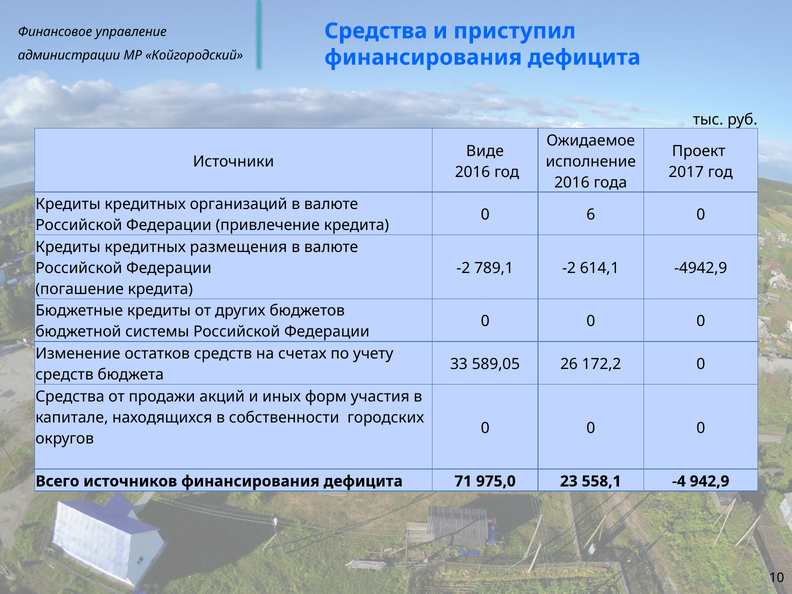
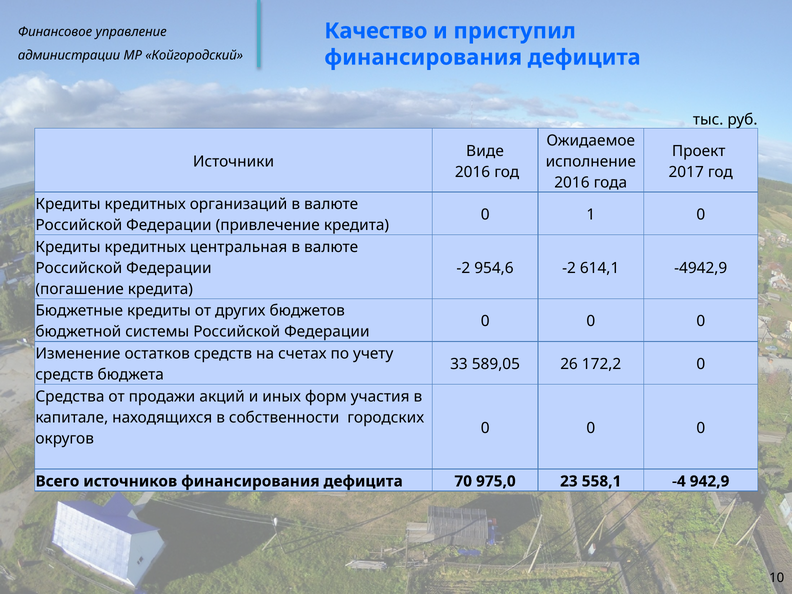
Средства: Средства -> Качество (376, 31)
6: 6 -> 1 (591, 215)
размещения: размещения -> центральная (239, 247)
789,1: 789,1 -> 954,6 (494, 268)
71: 71 -> 70 (463, 481)
